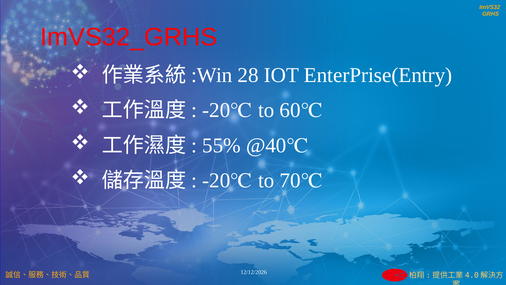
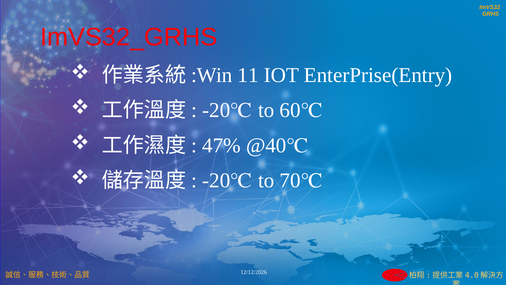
28: 28 -> 11 (248, 75)
55%: 55% -> 47% (222, 145)
